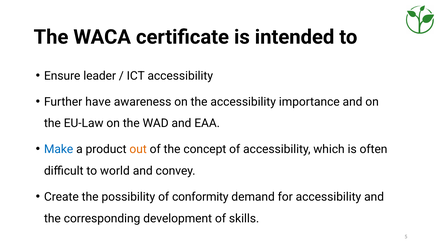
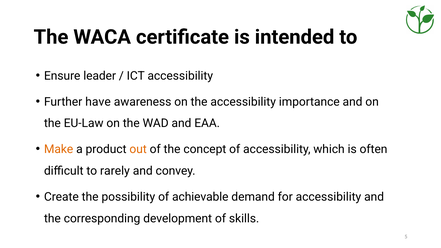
Make colour: blue -> orange (59, 149)
world: world -> rarely (115, 171)
conformity: conformity -> achievable (200, 197)
